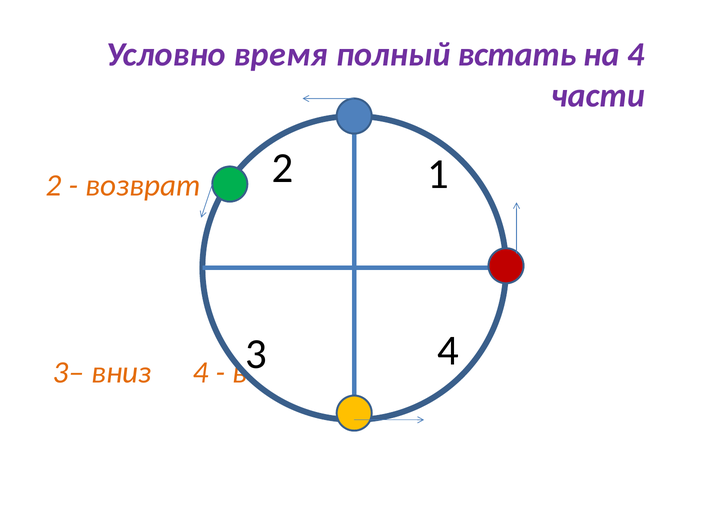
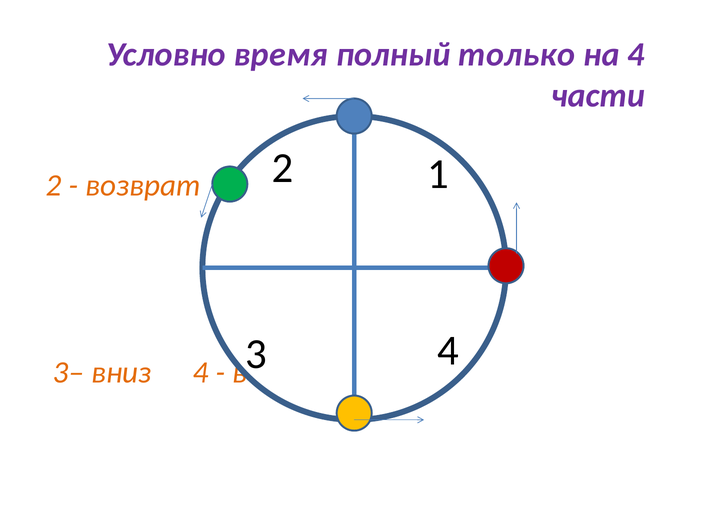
встать: встать -> только (517, 55)
